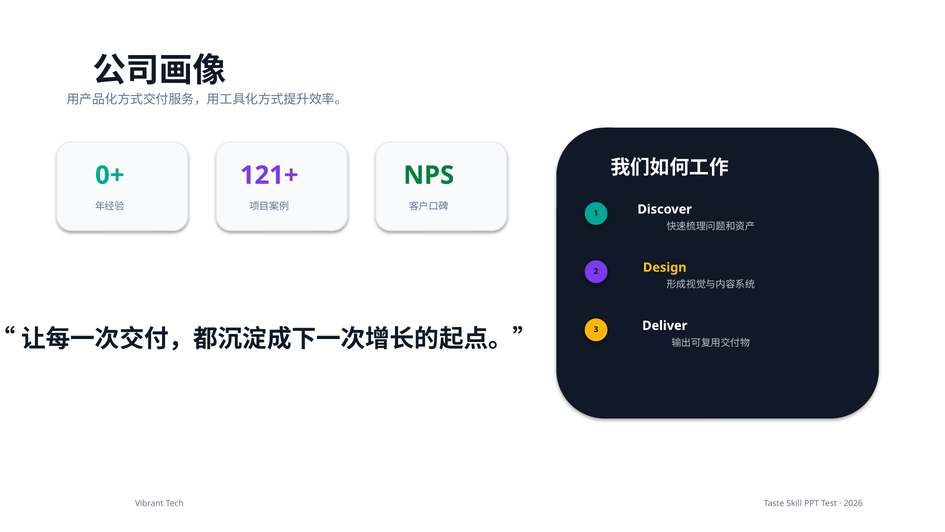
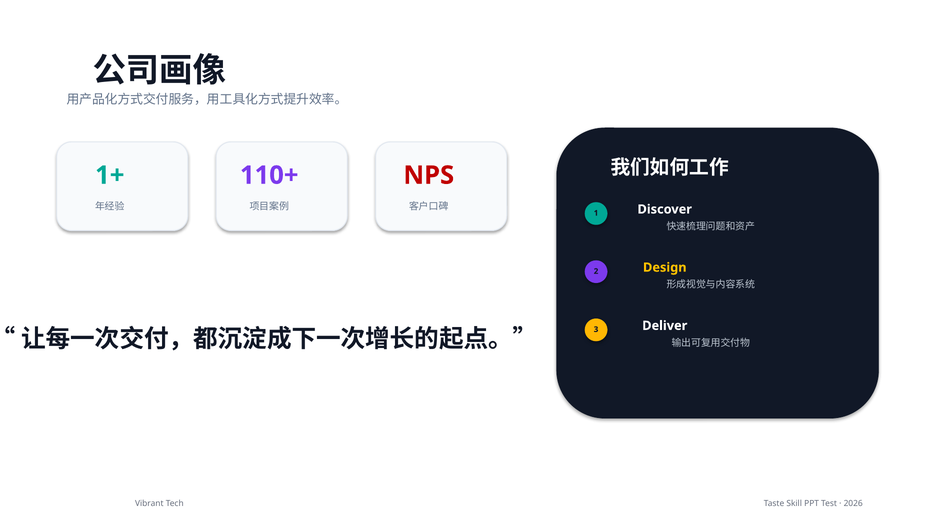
0+: 0+ -> 1+ (110, 175)
121+: 121+ -> 110+ (269, 175)
NPS colour: green -> red (429, 175)
